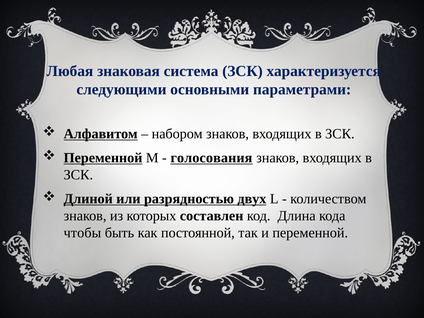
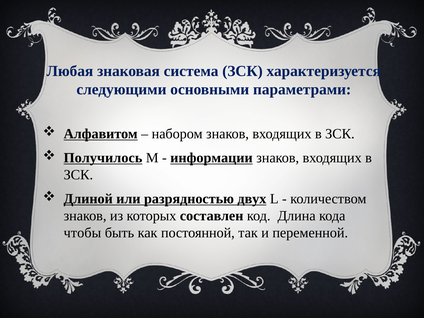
Переменной: Переменной -> Получилось (103, 158)
голосования: голосования -> информации (212, 158)
